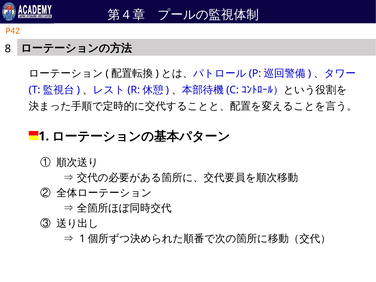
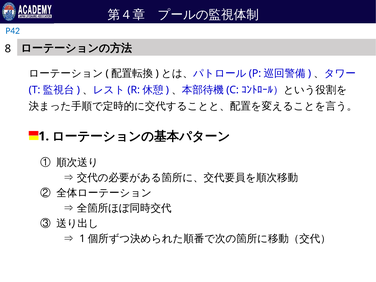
P42 colour: orange -> blue (13, 31)
